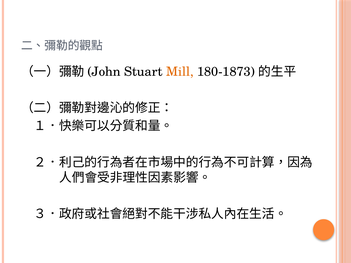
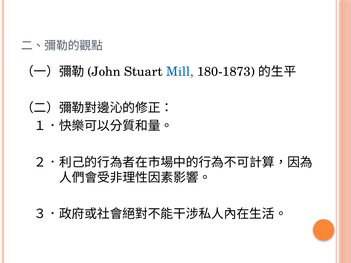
Mill colour: orange -> blue (180, 72)
